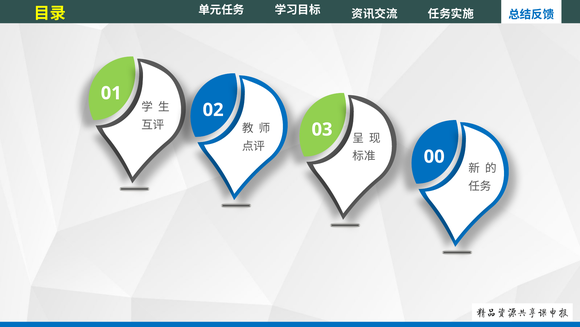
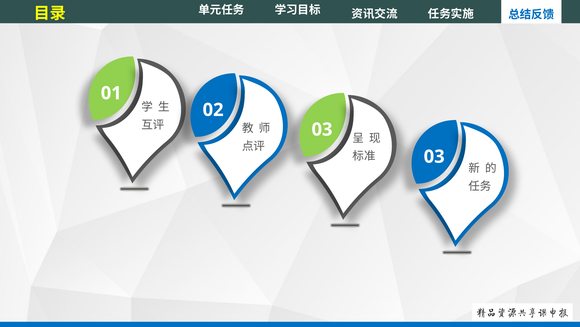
00: 00 -> 03 (434, 156)
